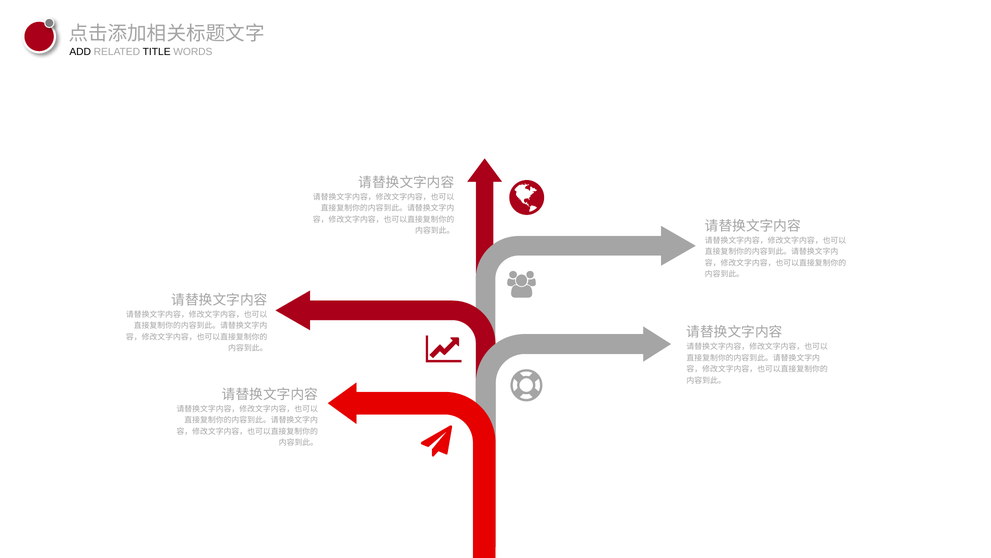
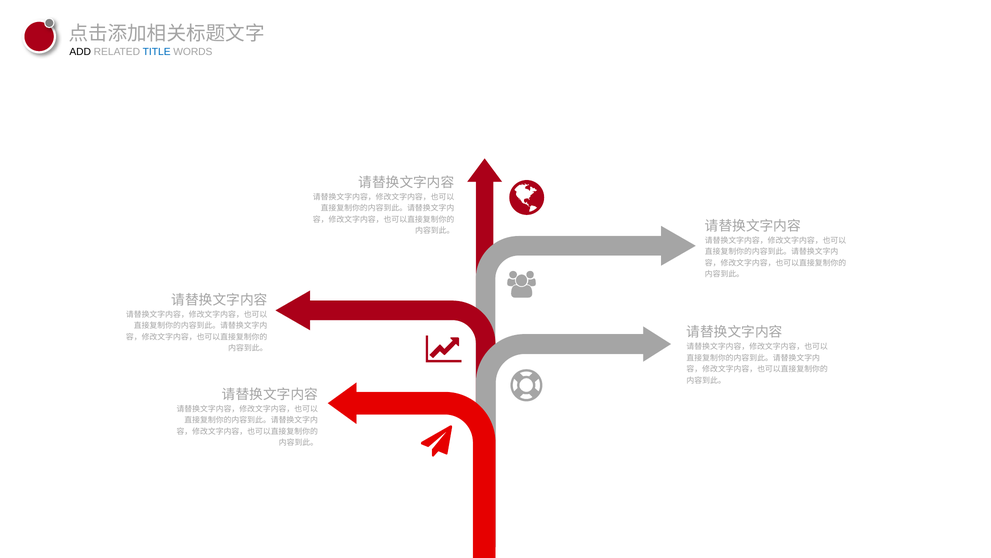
TITLE colour: black -> blue (157, 52)
